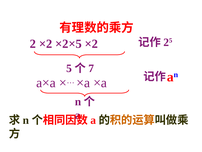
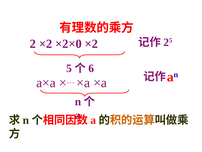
×2×5: ×2×5 -> ×2×0 (69, 44)
7: 7 -> 6 (91, 68)
